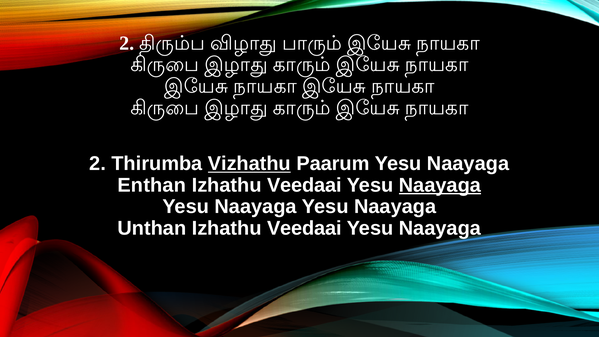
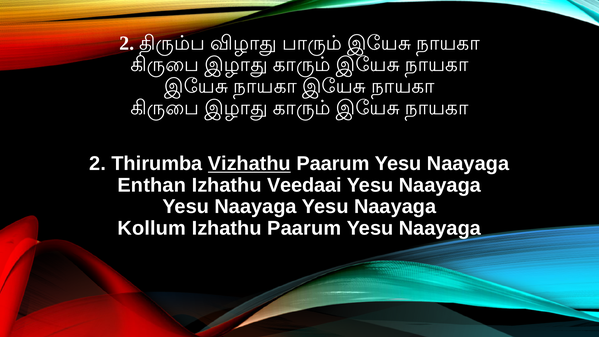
Naayaga underline: present -> none (440, 185)
Unthan: Unthan -> Kollum (152, 228)
Veedaai: Veedaai -> Paarum (304, 228)
